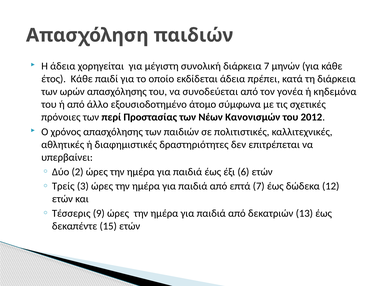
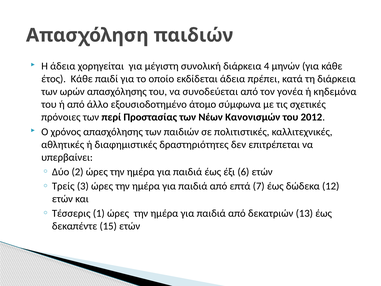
διάρκεια 7: 7 -> 4 (267, 66)
9: 9 -> 1 (99, 213)
